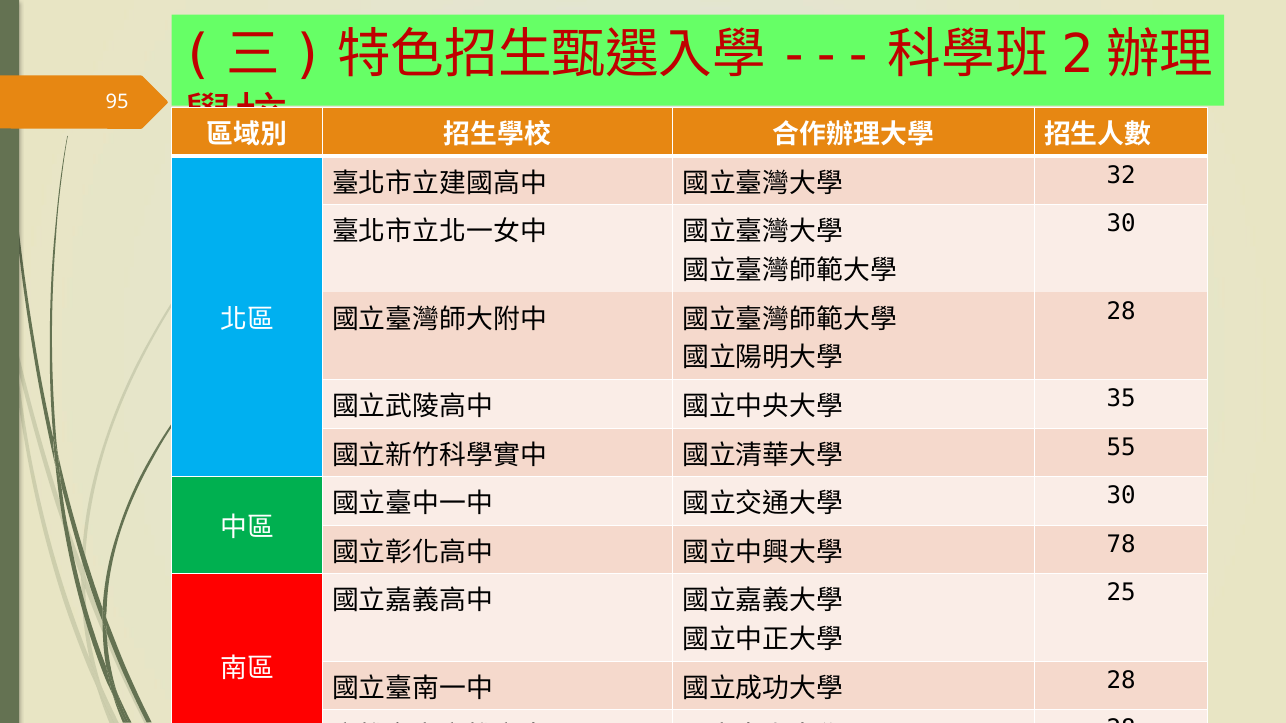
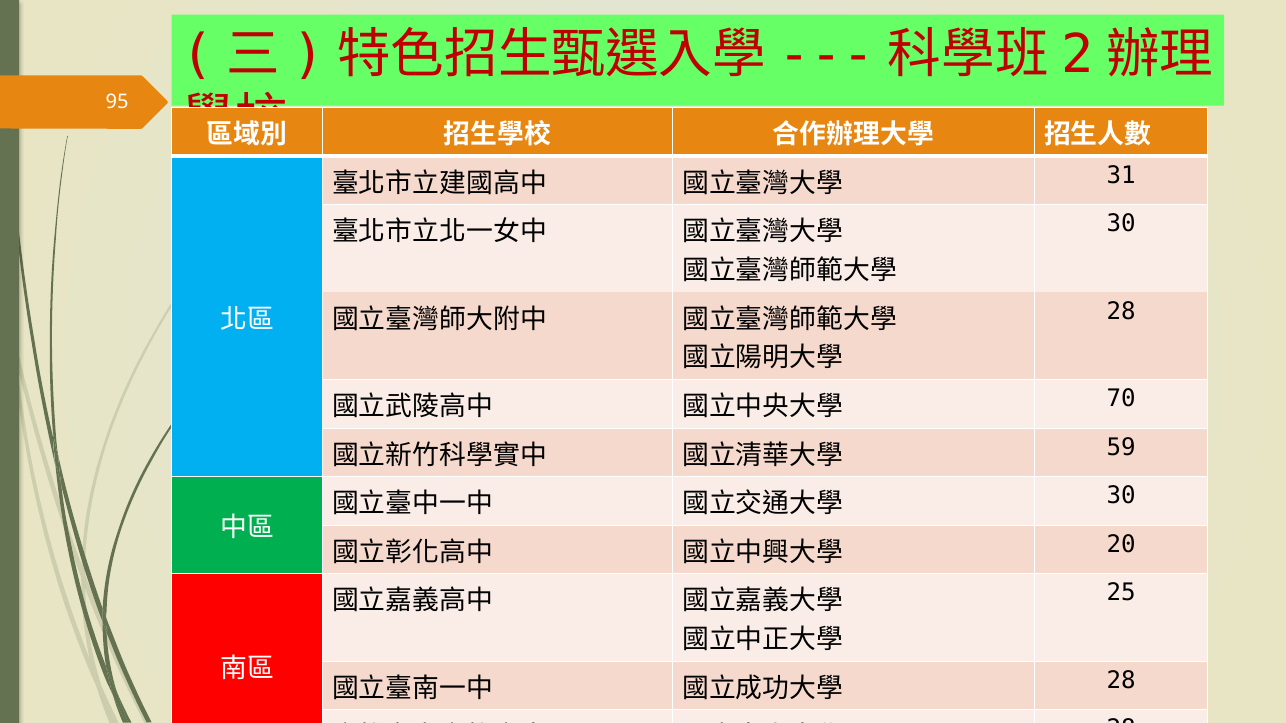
32: 32 -> 31 (1121, 175)
35: 35 -> 70 (1121, 399)
55: 55 -> 59 (1121, 447)
78: 78 -> 20 (1121, 545)
